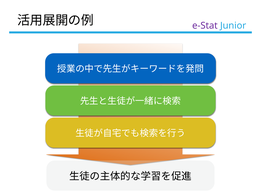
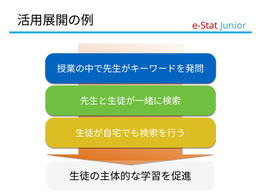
e-Stat colour: purple -> red (205, 26)
